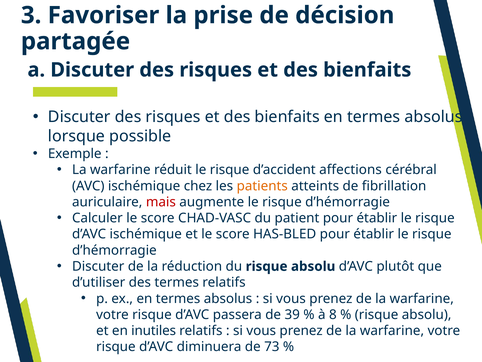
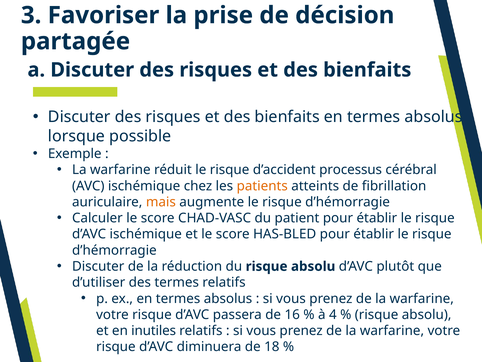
affections: affections -> processus (351, 170)
mais colour: red -> orange (161, 202)
39: 39 -> 16 (292, 314)
8: 8 -> 4 (333, 314)
73: 73 -> 18 (272, 346)
